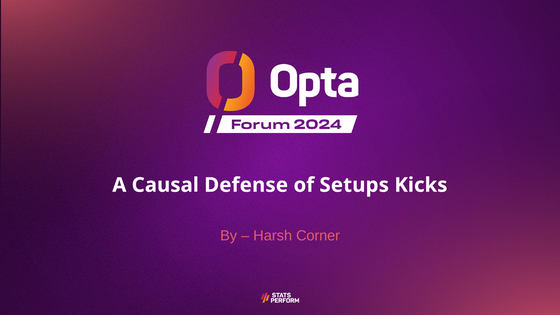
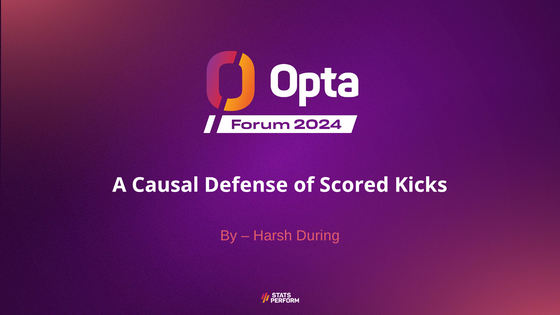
Setups: Setups -> Scored (354, 185)
Corner: Corner -> During (318, 236)
